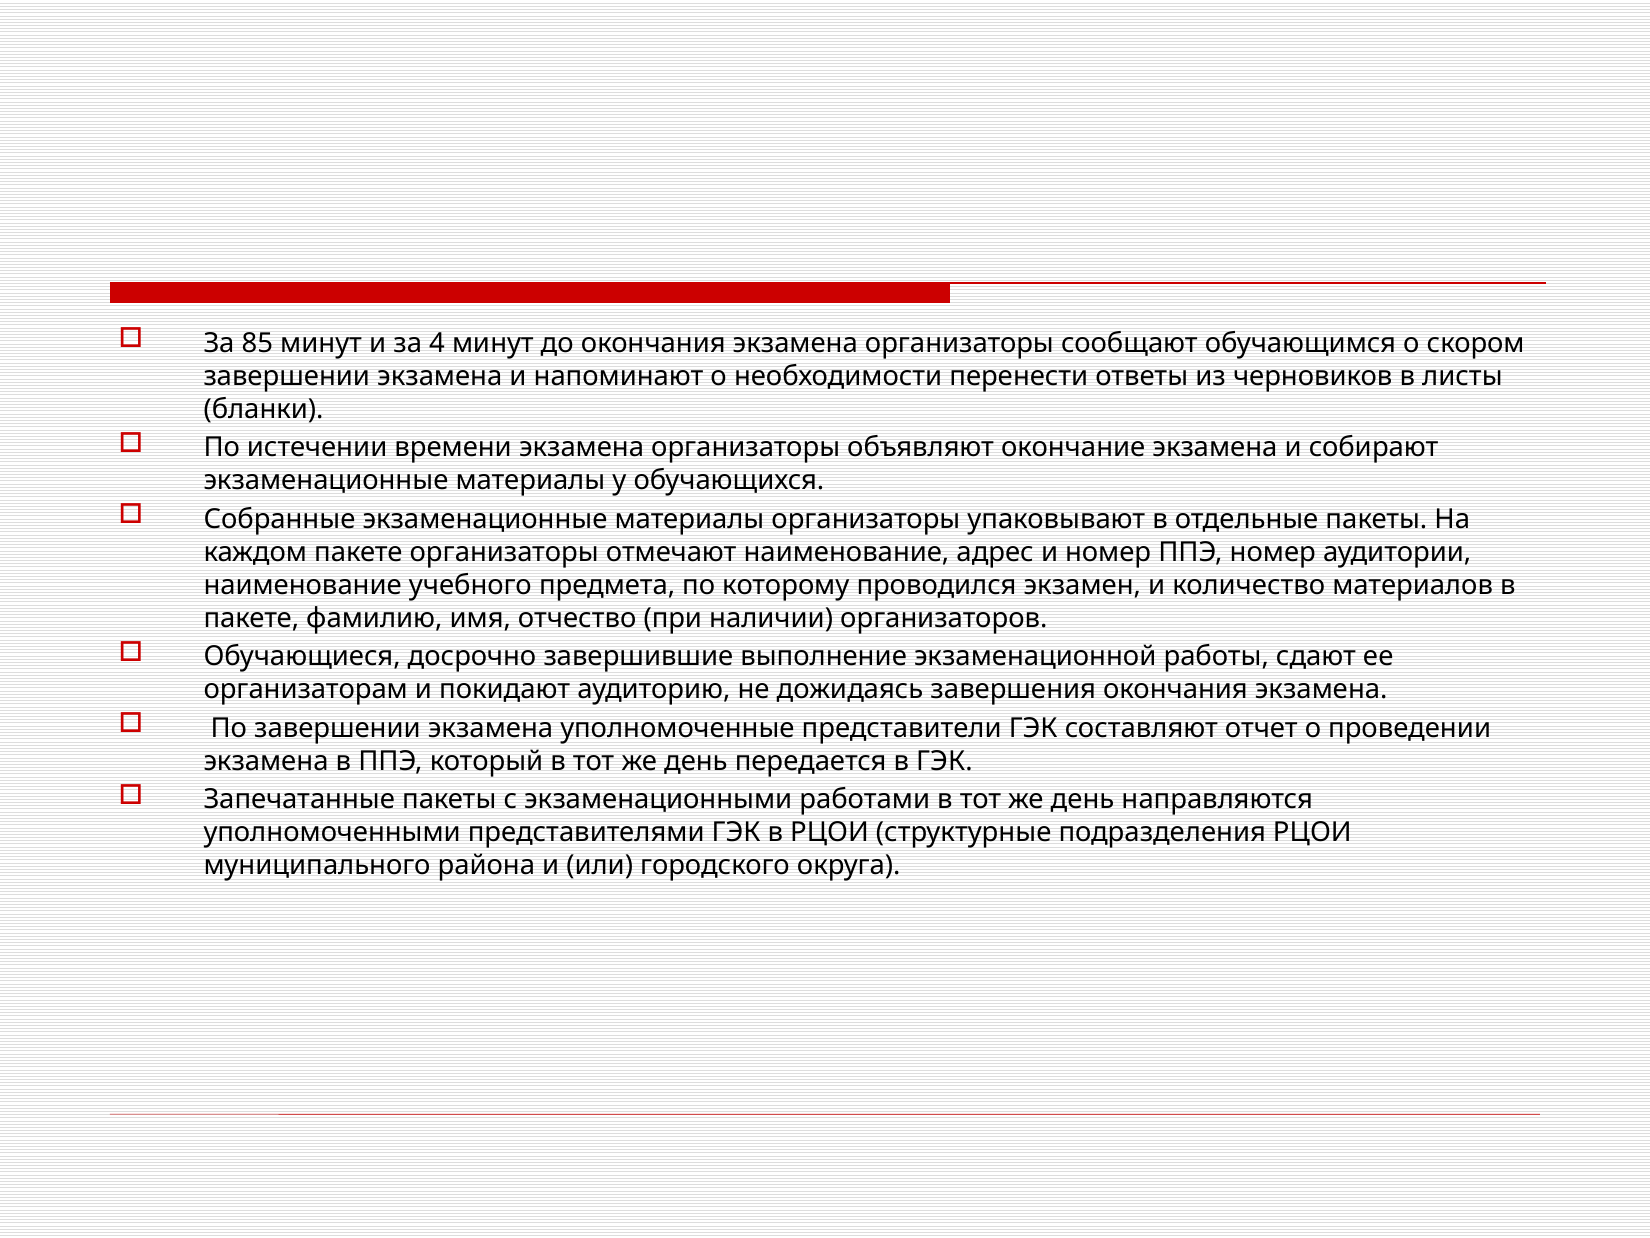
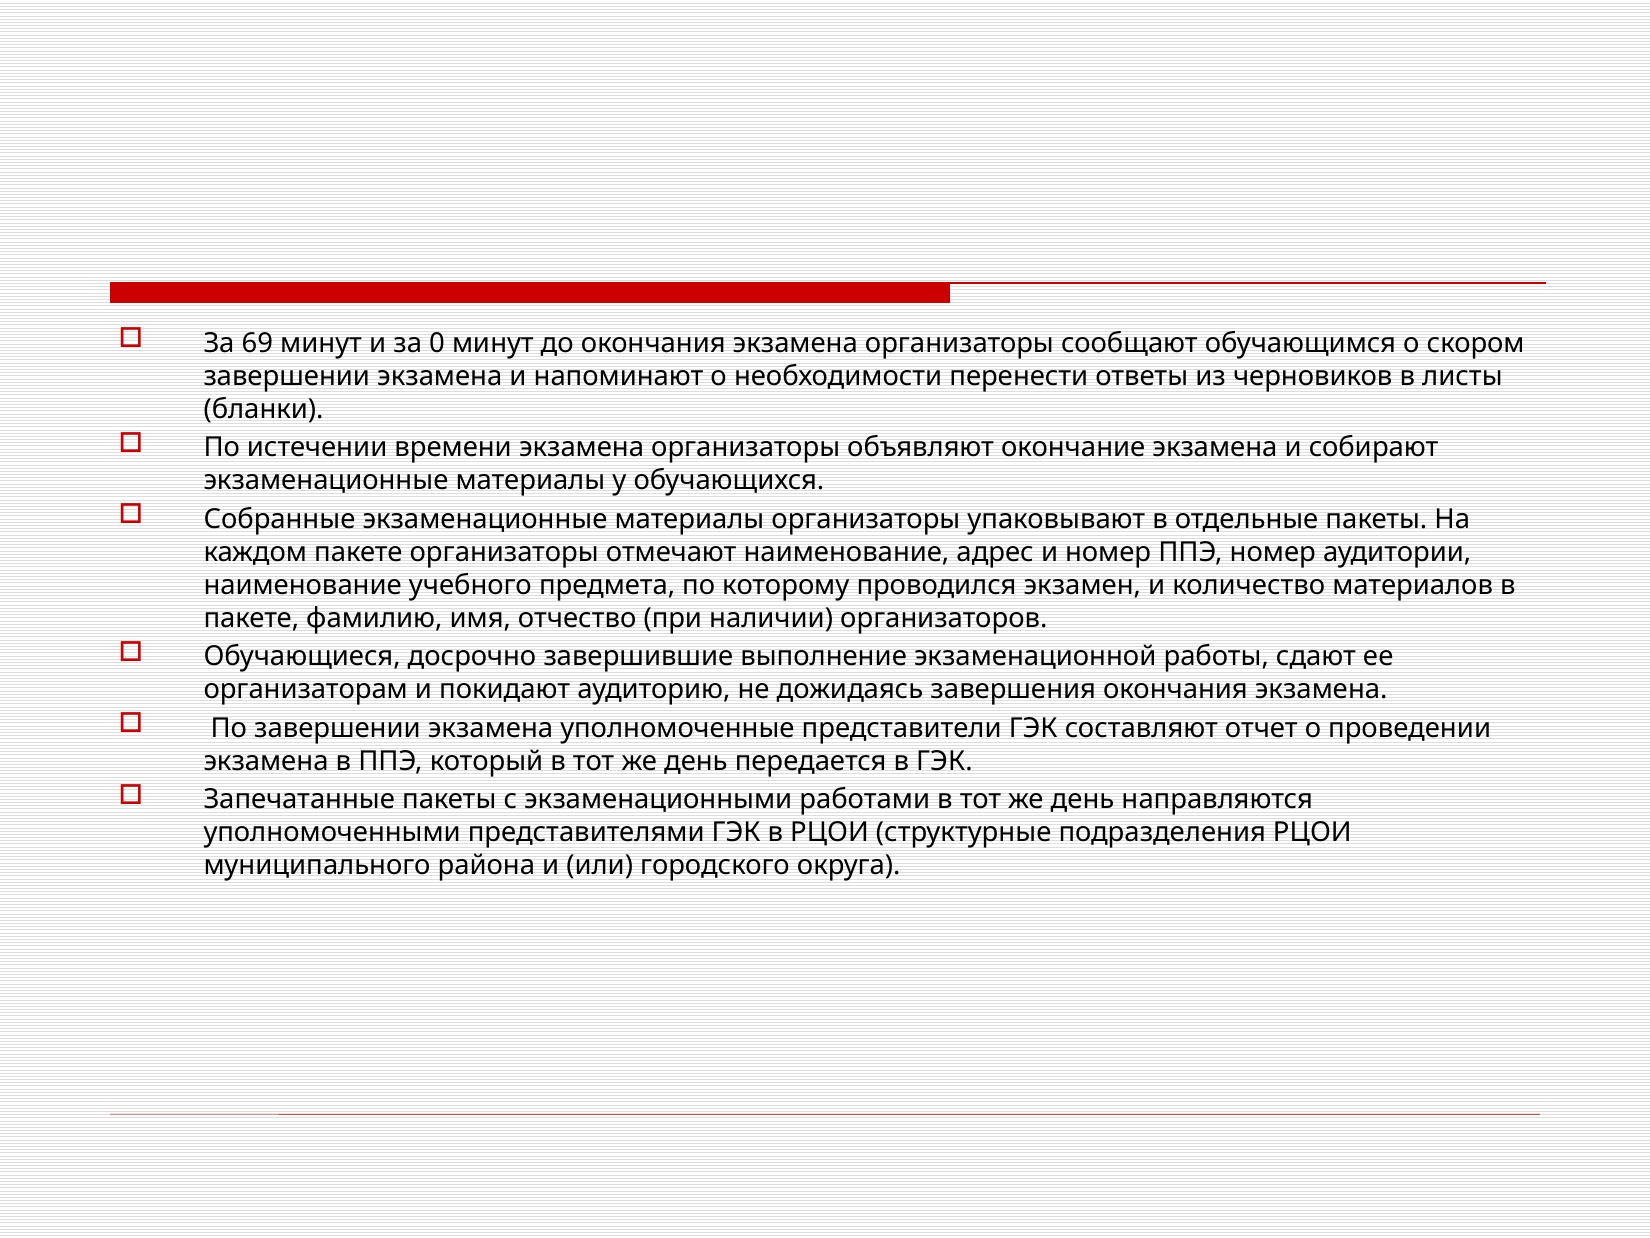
85: 85 -> 69 (257, 343)
4: 4 -> 0 (437, 343)
